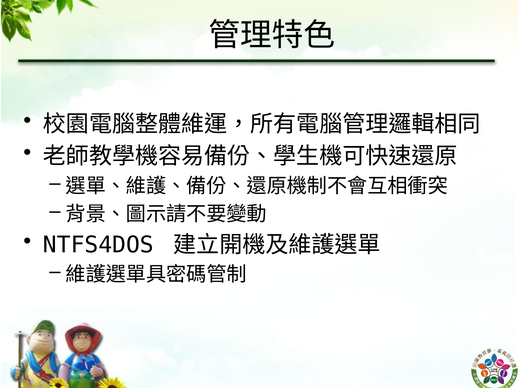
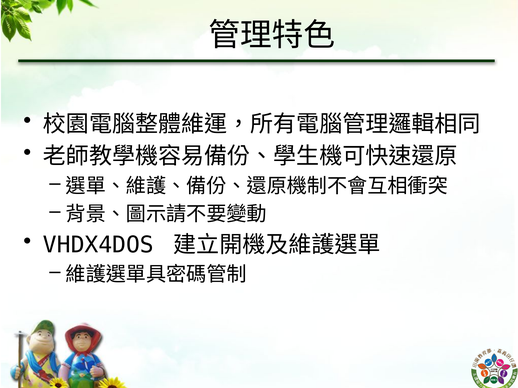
NTFS4DOS: NTFS4DOS -> VHDX4DOS (98, 245)
